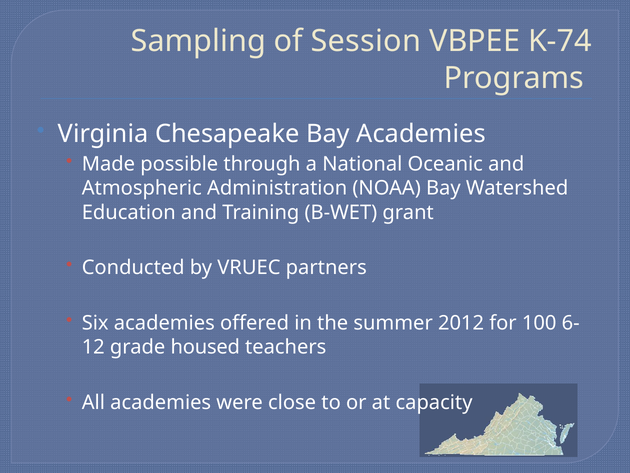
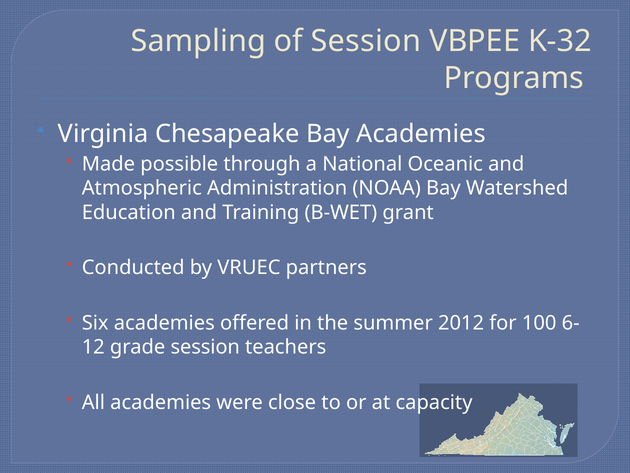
K-74: K-74 -> K-32 (560, 41)
grade housed: housed -> session (205, 347)
